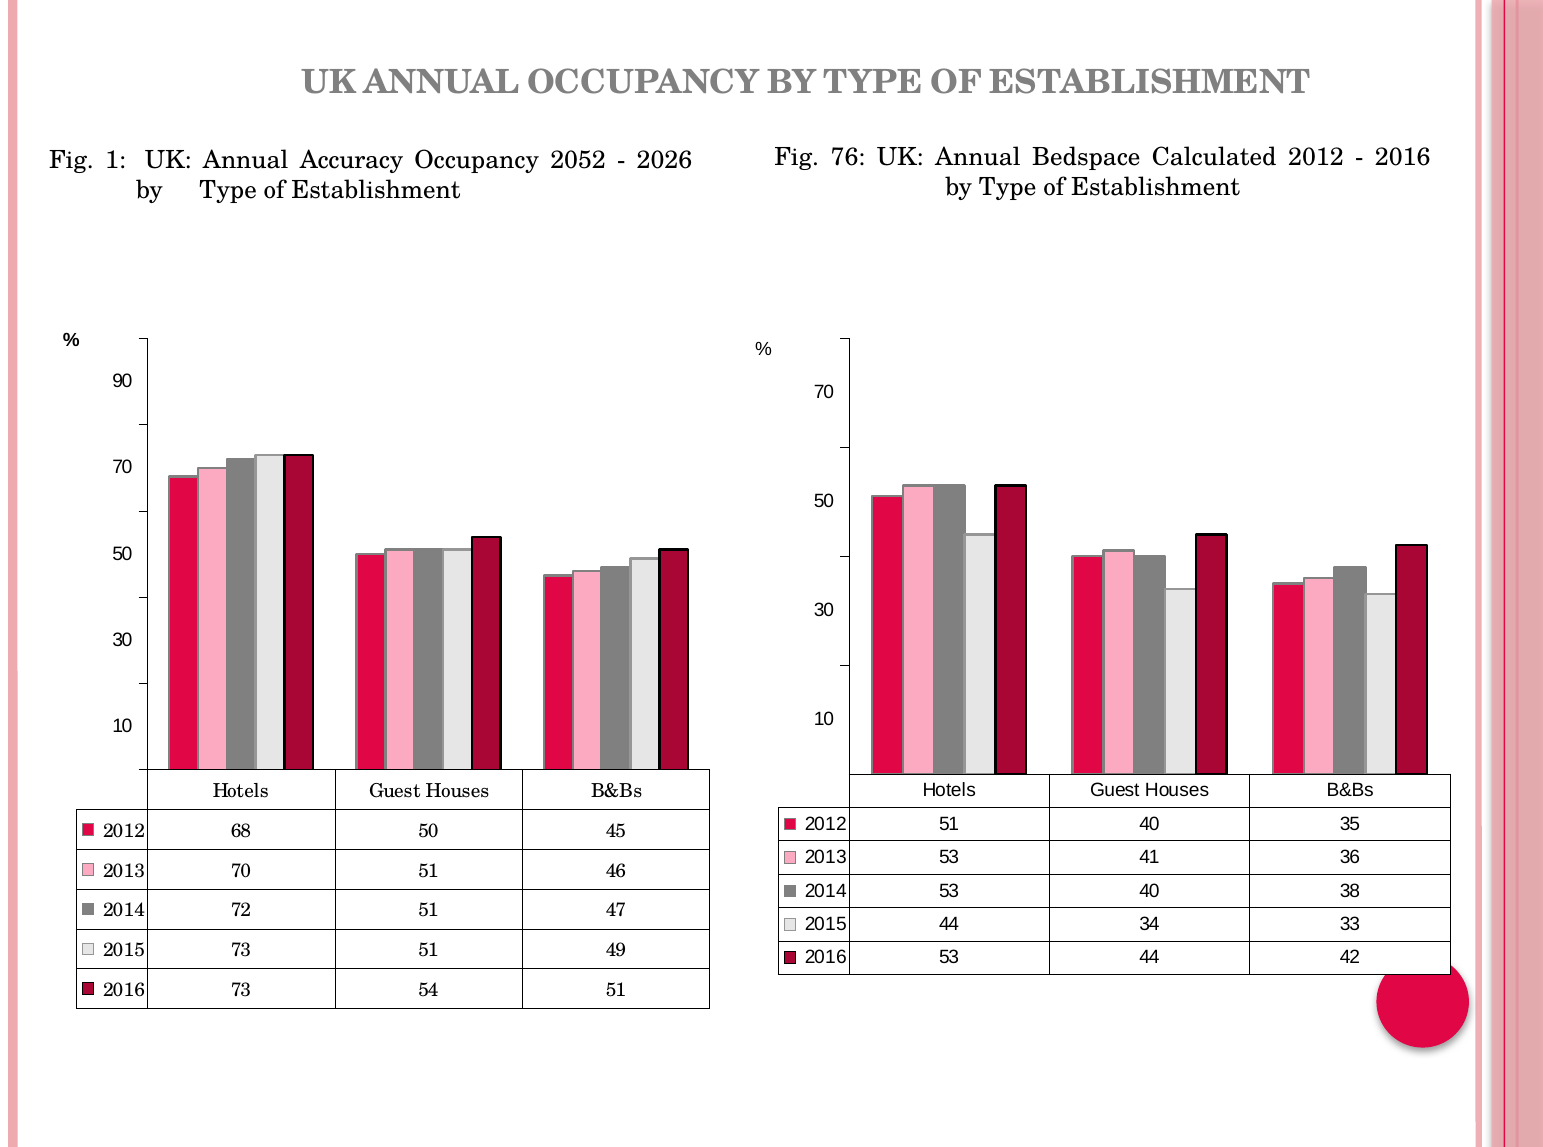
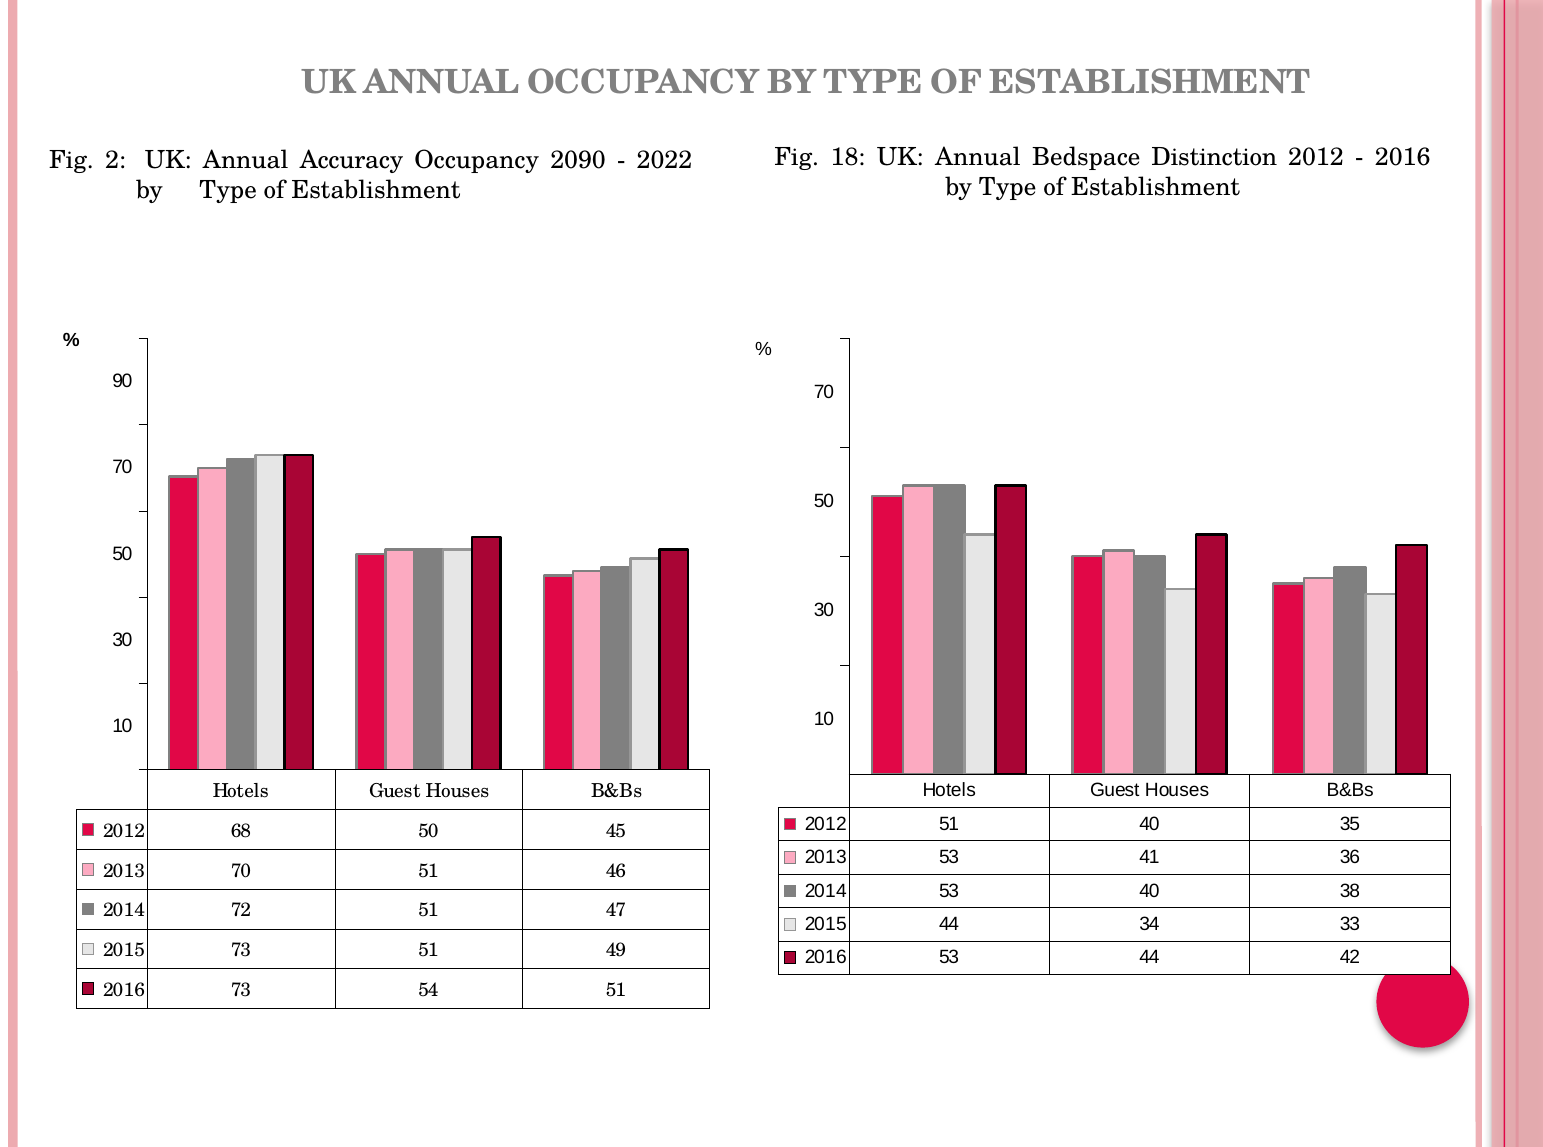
76: 76 -> 18 (848, 157)
Calculated: Calculated -> Distinction (1214, 157)
1: 1 -> 2 (116, 160)
2052: 2052 -> 2090 (578, 160)
2026: 2026 -> 2022 (664, 160)
